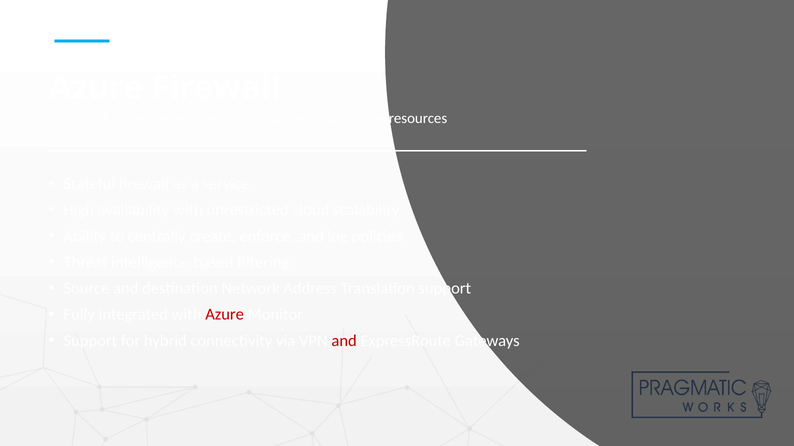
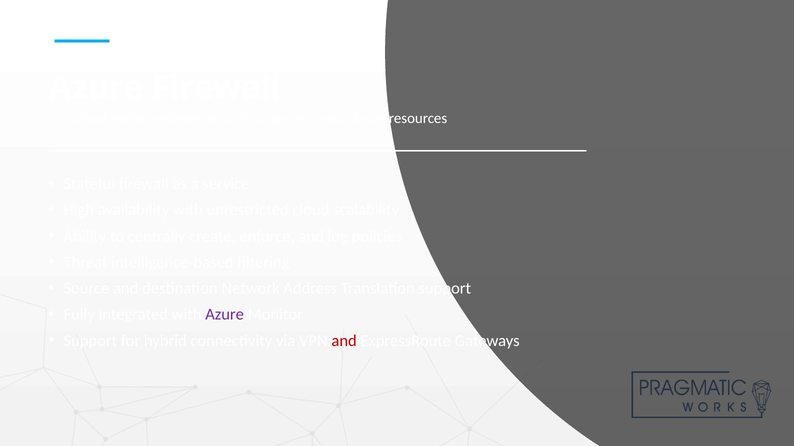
Azure colour: red -> purple (225, 315)
